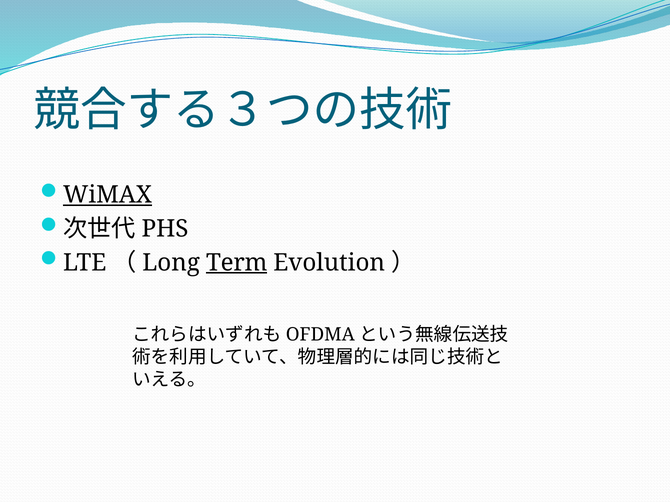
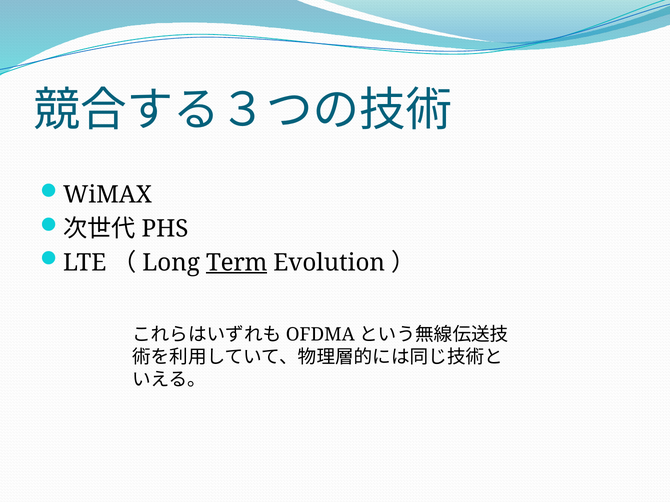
WiMAX underline: present -> none (107, 195)
